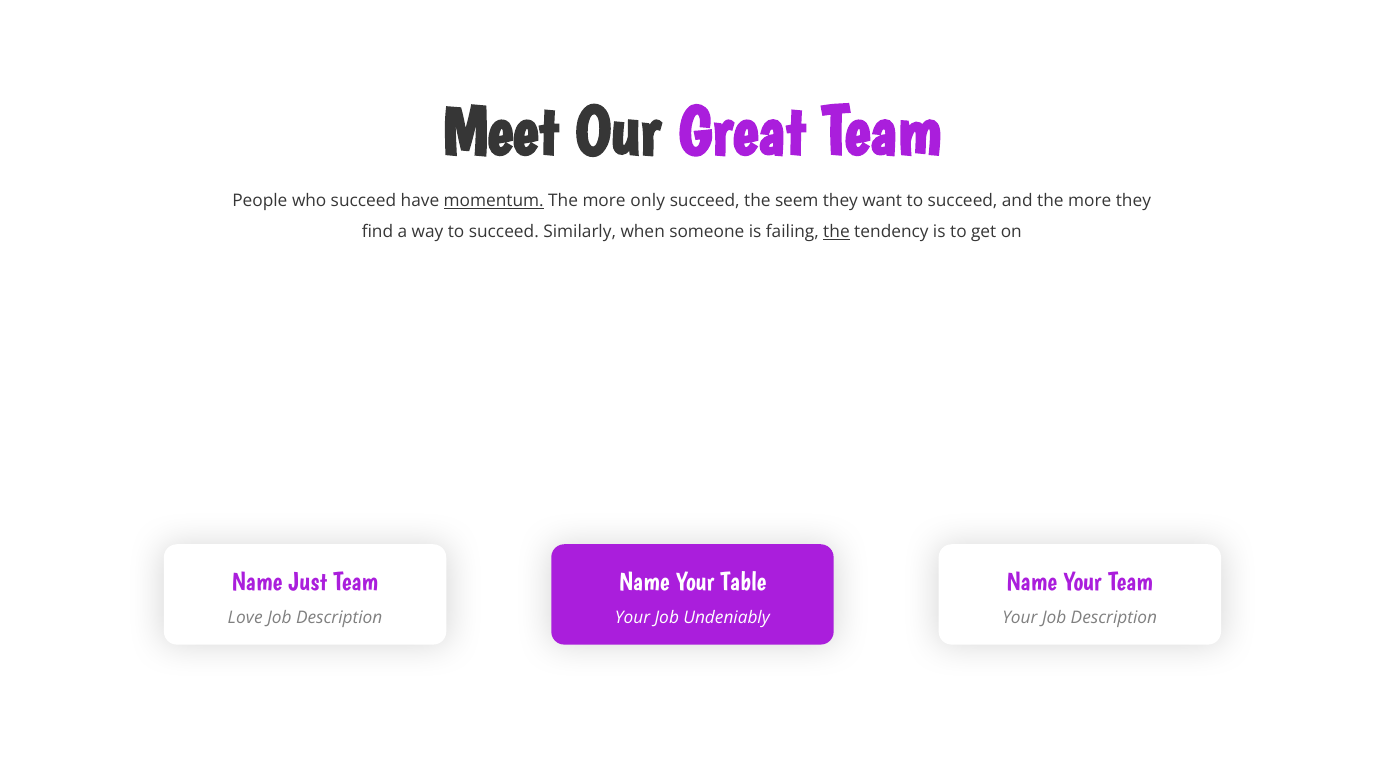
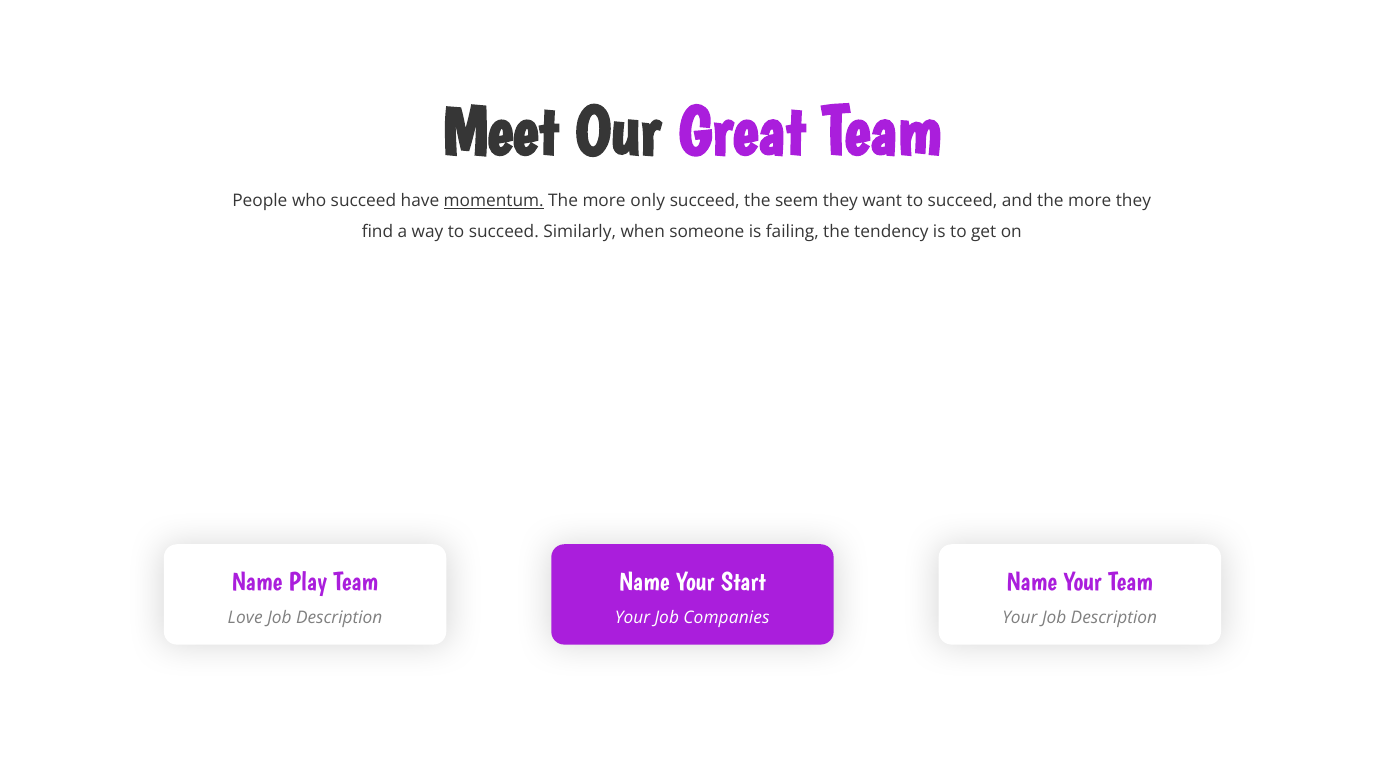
the underline: present -> none (836, 232)
Just: Just -> Play (308, 582)
Table: Table -> Start (743, 582)
Undeniably: Undeniably -> Companies (726, 618)
